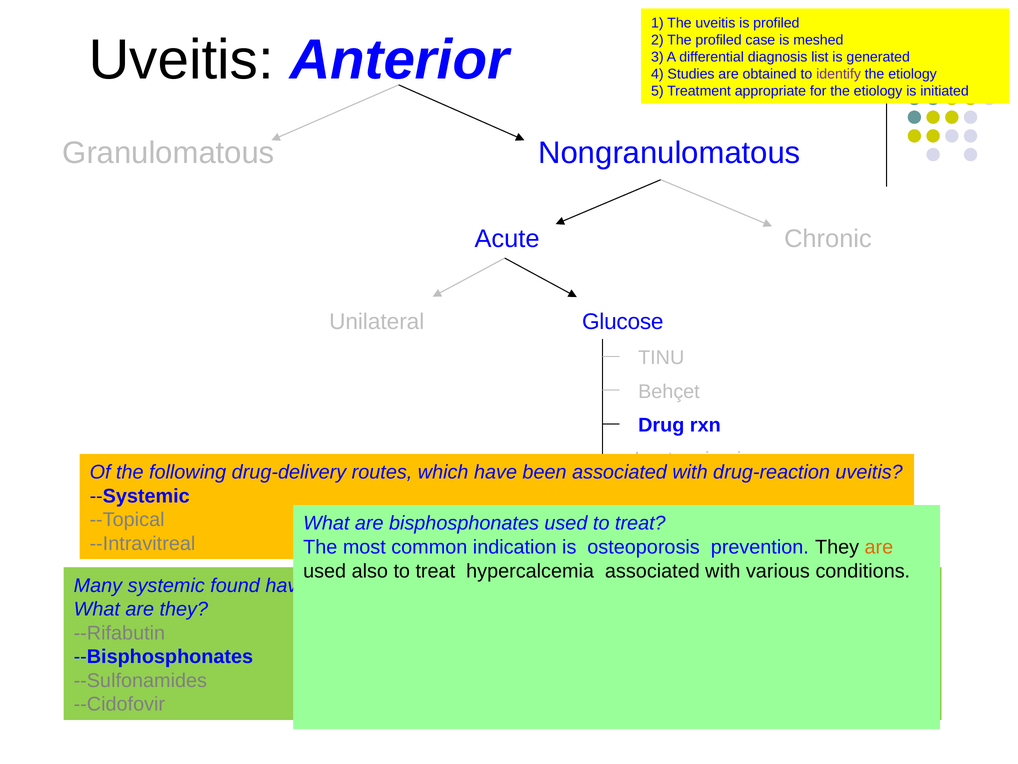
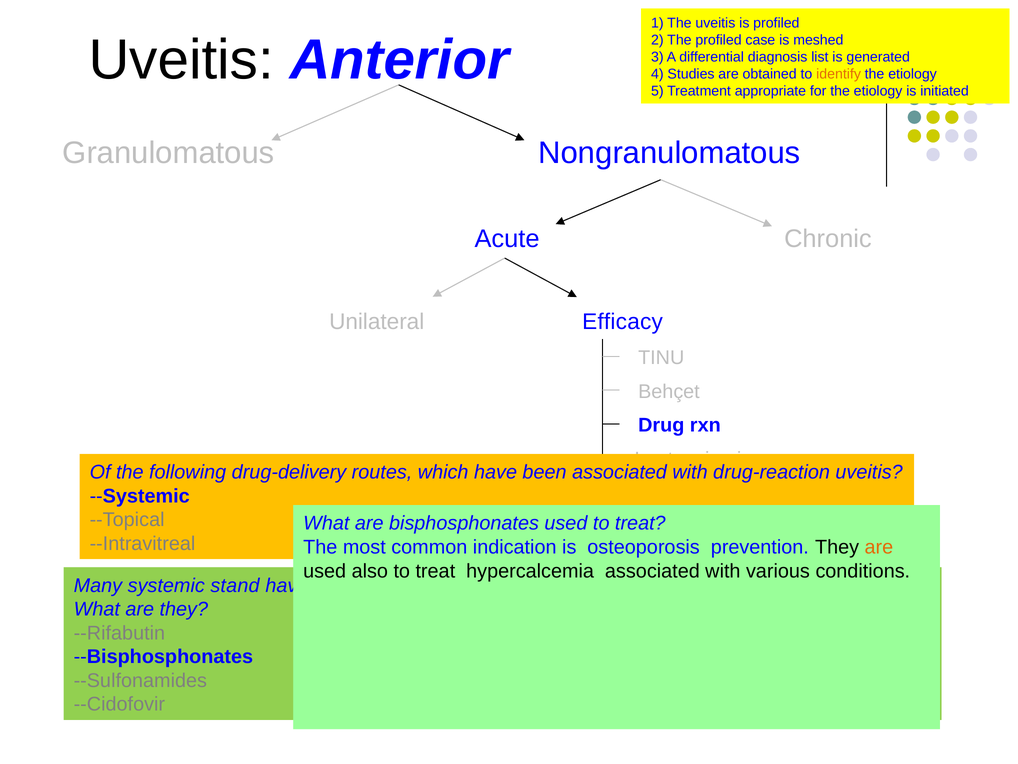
identify colour: purple -> orange (839, 74)
Glucose: Glucose -> Efficacy (623, 322)
found: found -> stand (235, 585)
